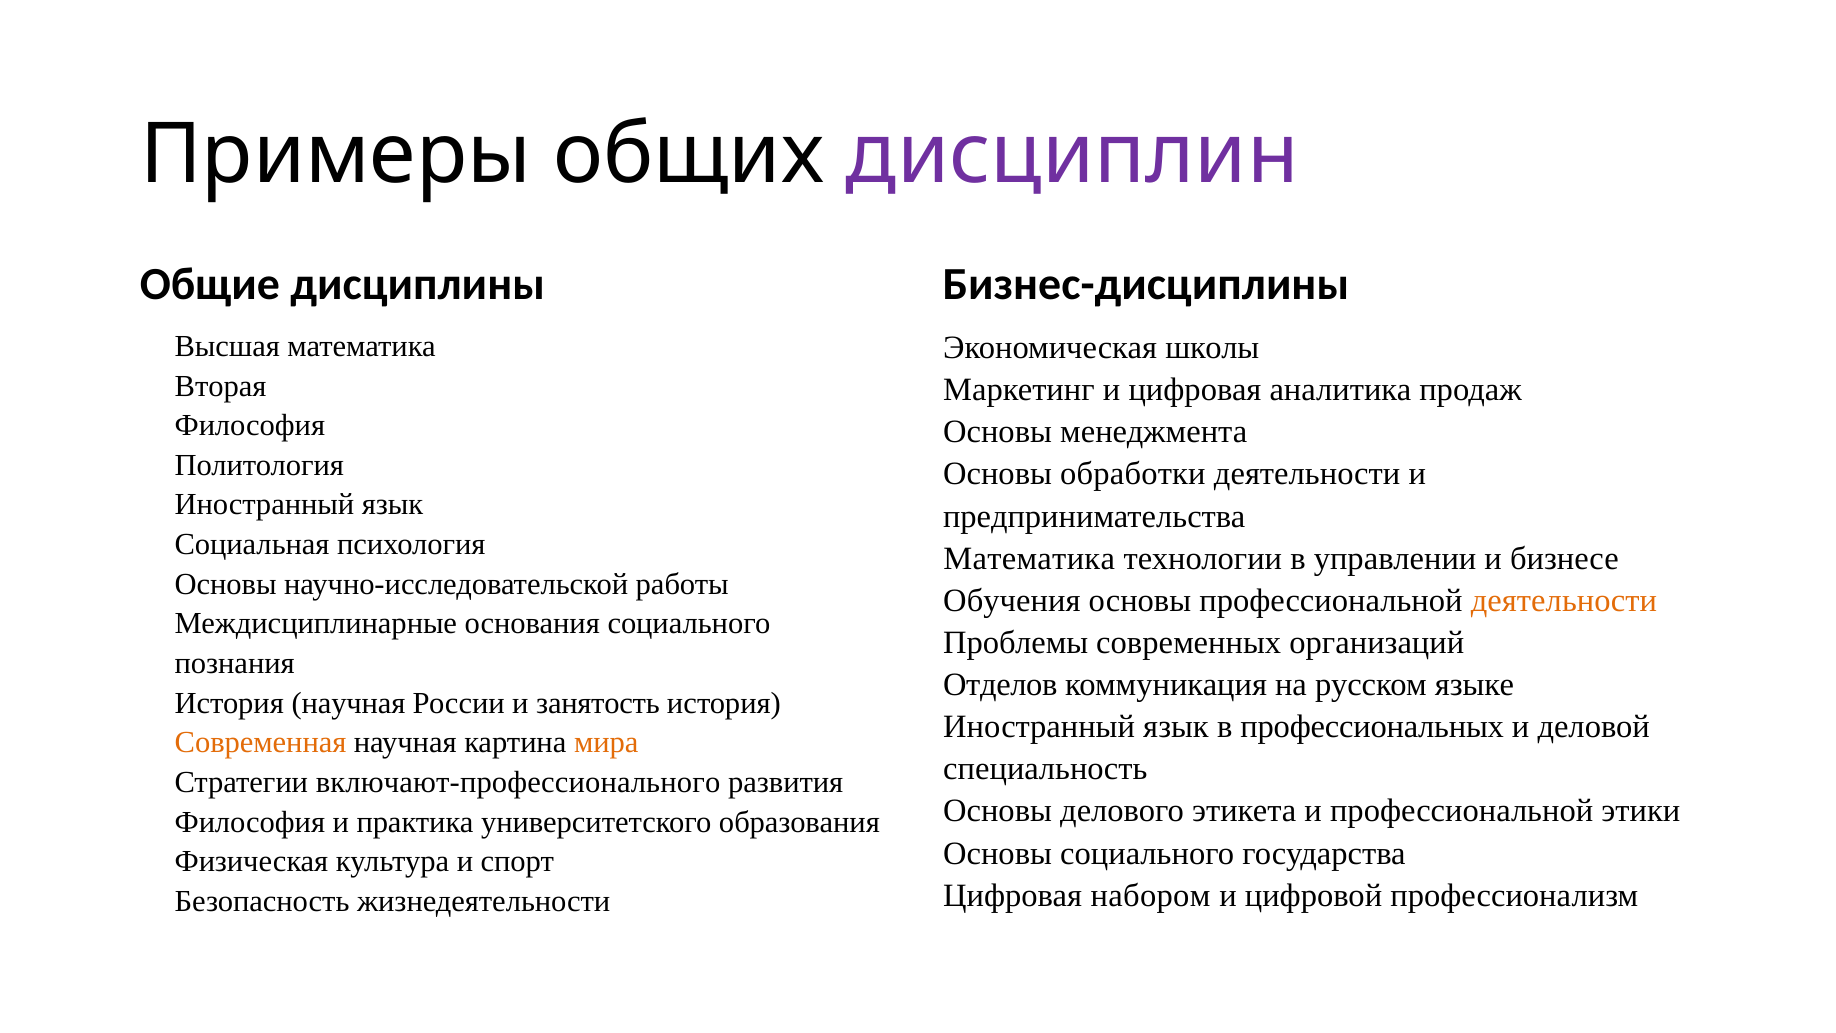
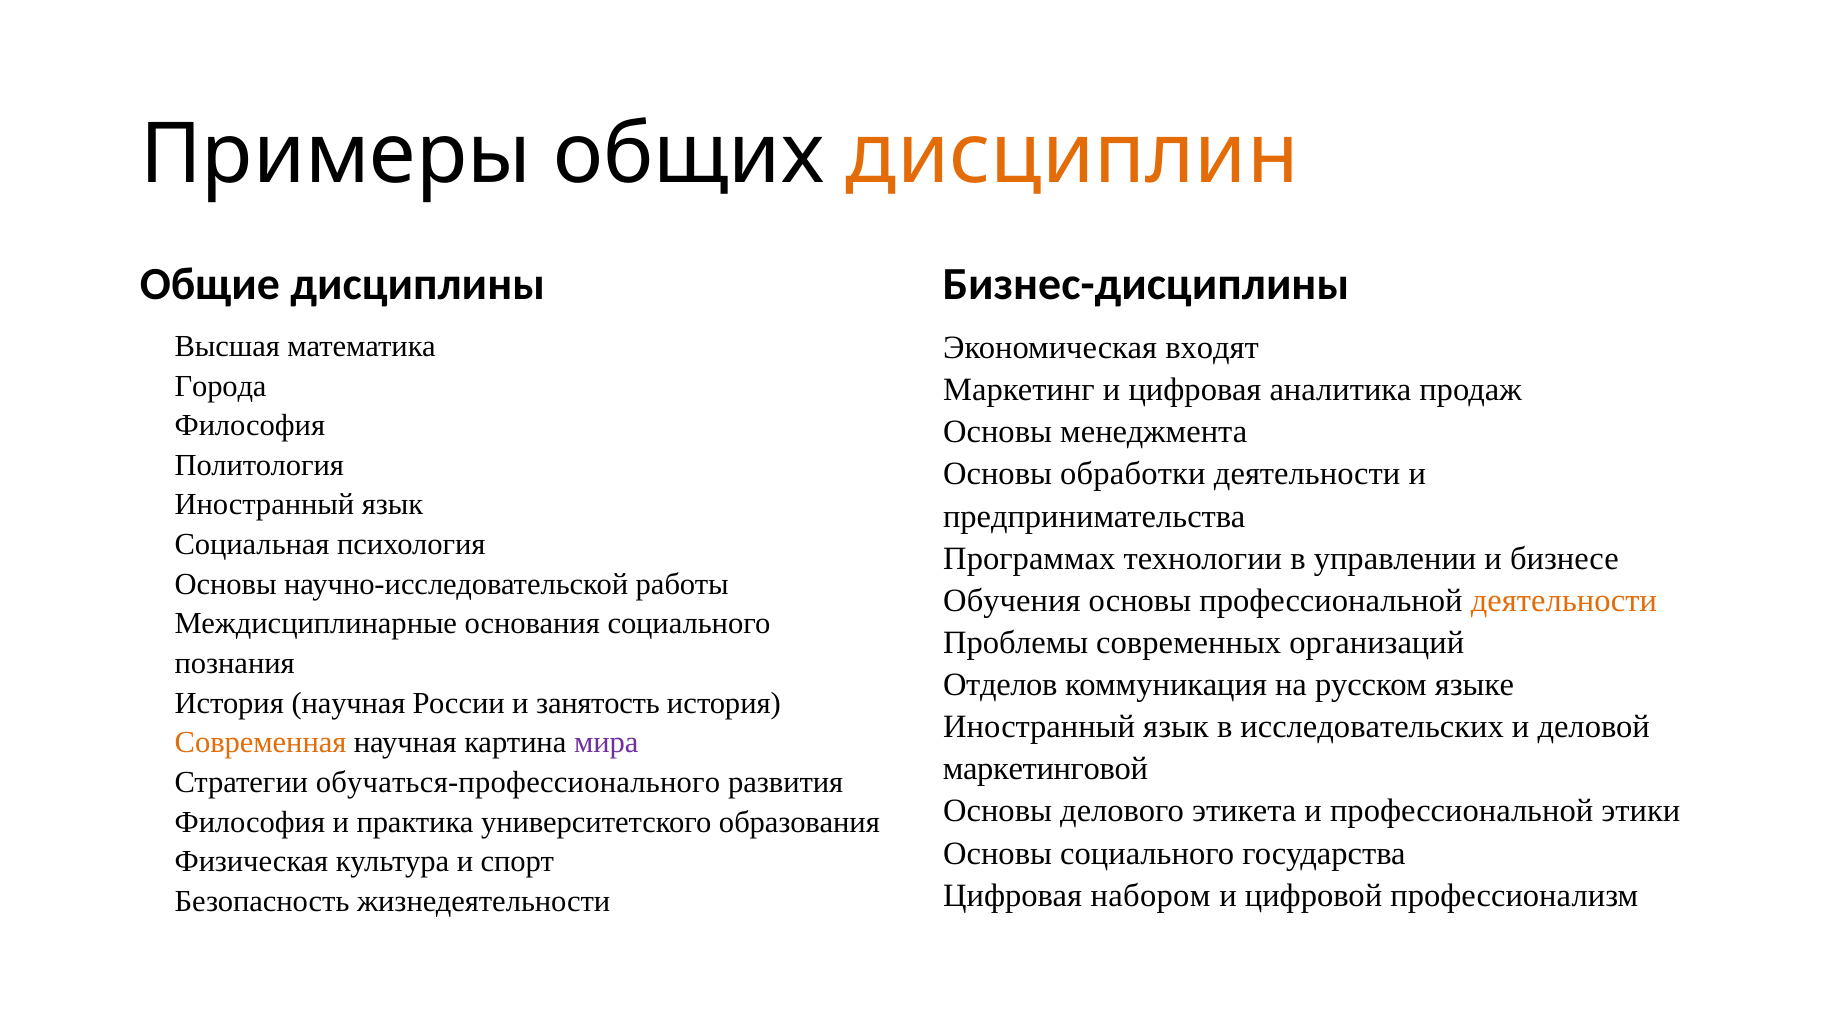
дисциплин colour: purple -> orange (1072, 154)
школы: школы -> входят (1212, 348)
Вторая: Вторая -> Города (221, 386)
Математика: Математика -> Программах (1029, 558)
профессиональных: профессиональных -> исследовательских (1372, 727)
мира colour: orange -> purple (606, 742)
специальность: специальность -> маркетинговой (1045, 769)
включают-профессионального: включают-профессионального -> обучаться-профессионального (518, 782)
